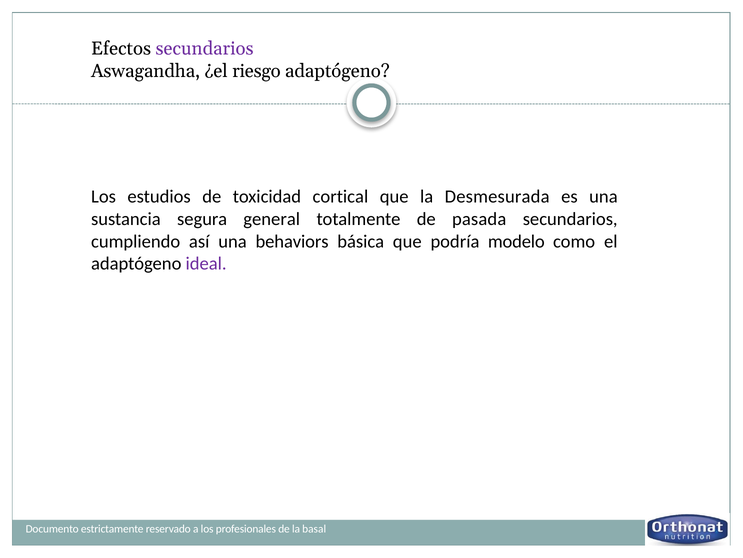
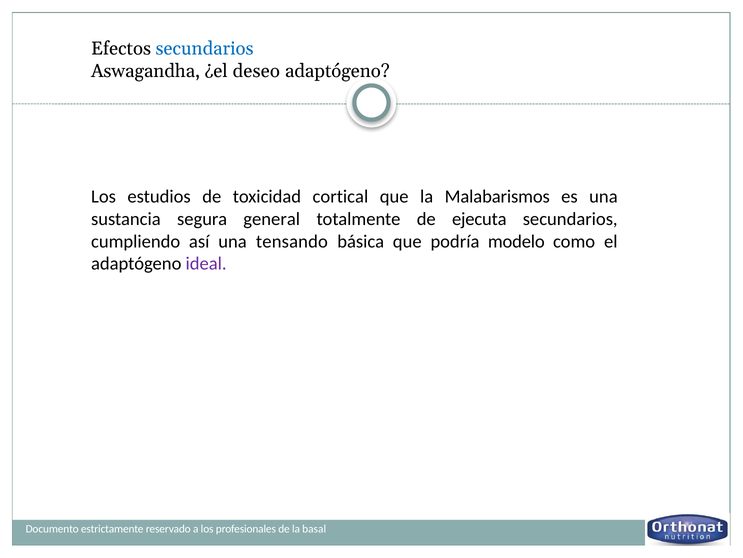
secundarios colour: purple -> blue (205, 49)
riesgo: riesgo -> deseo (256, 71)
Desmesurada: Desmesurada -> Malabarismos (497, 196)
pasada: pasada -> ejecuta (479, 219)
behaviors: behaviors -> tensando (292, 241)
